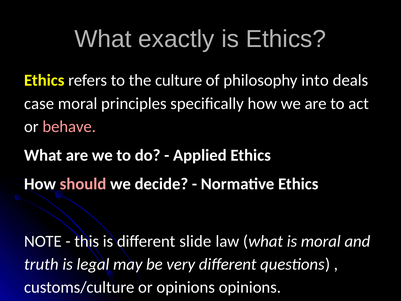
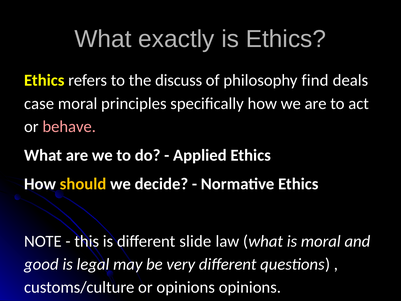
culture: culture -> discuss (179, 80)
into: into -> find (315, 80)
should colour: pink -> yellow (83, 184)
truth: truth -> good (41, 264)
